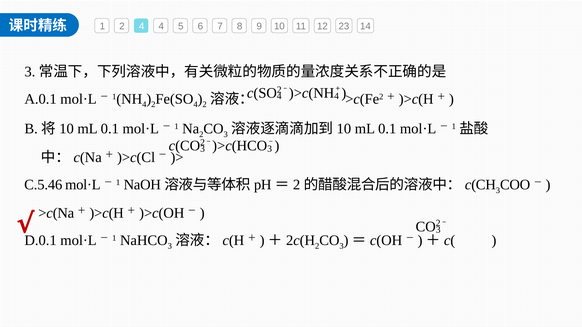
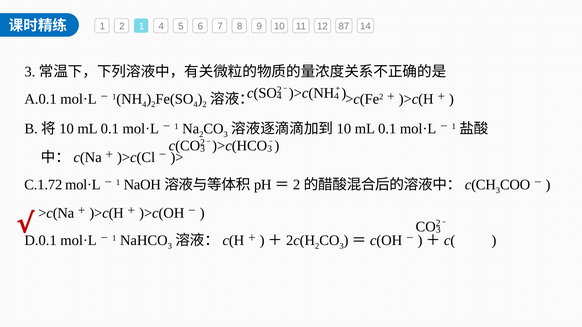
2 4: 4 -> 1 (142, 26)
23: 23 -> 87 (344, 26)
C.5.46: C.5.46 -> C.1.72 (43, 185)
